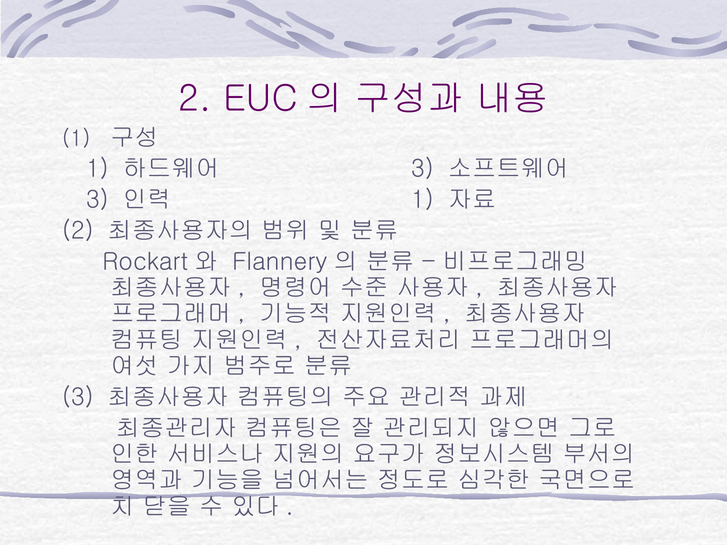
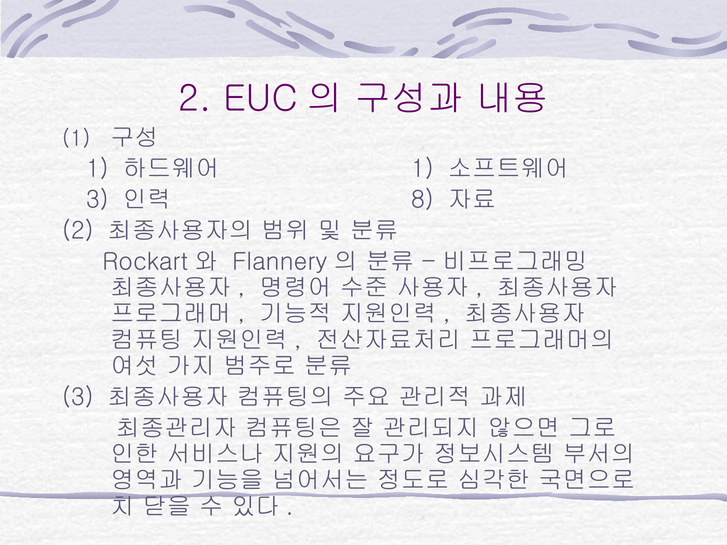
3: 3 -> 1 (422, 169)
1: 1 -> 8 (422, 200)
